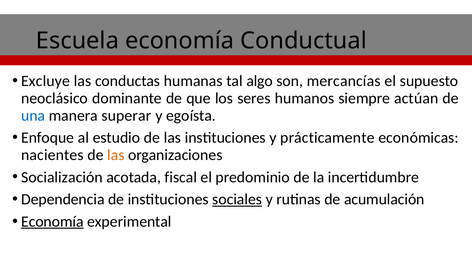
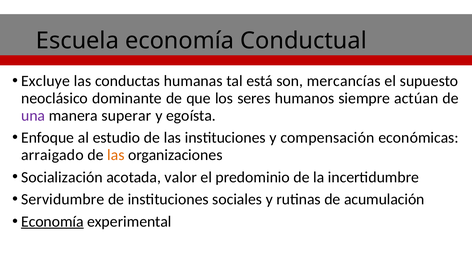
algo: algo -> está (260, 81)
una colour: blue -> purple (33, 116)
prácticamente: prácticamente -> compensación (327, 138)
nacientes: nacientes -> arraigado (52, 155)
fiscal: fiscal -> valor (181, 177)
Dependencia: Dependencia -> Servidumbre (63, 200)
sociales underline: present -> none (237, 200)
